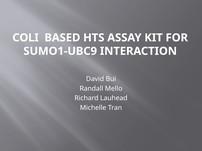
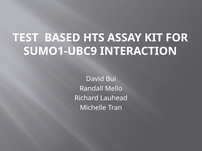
COLI: COLI -> TEST (25, 38)
